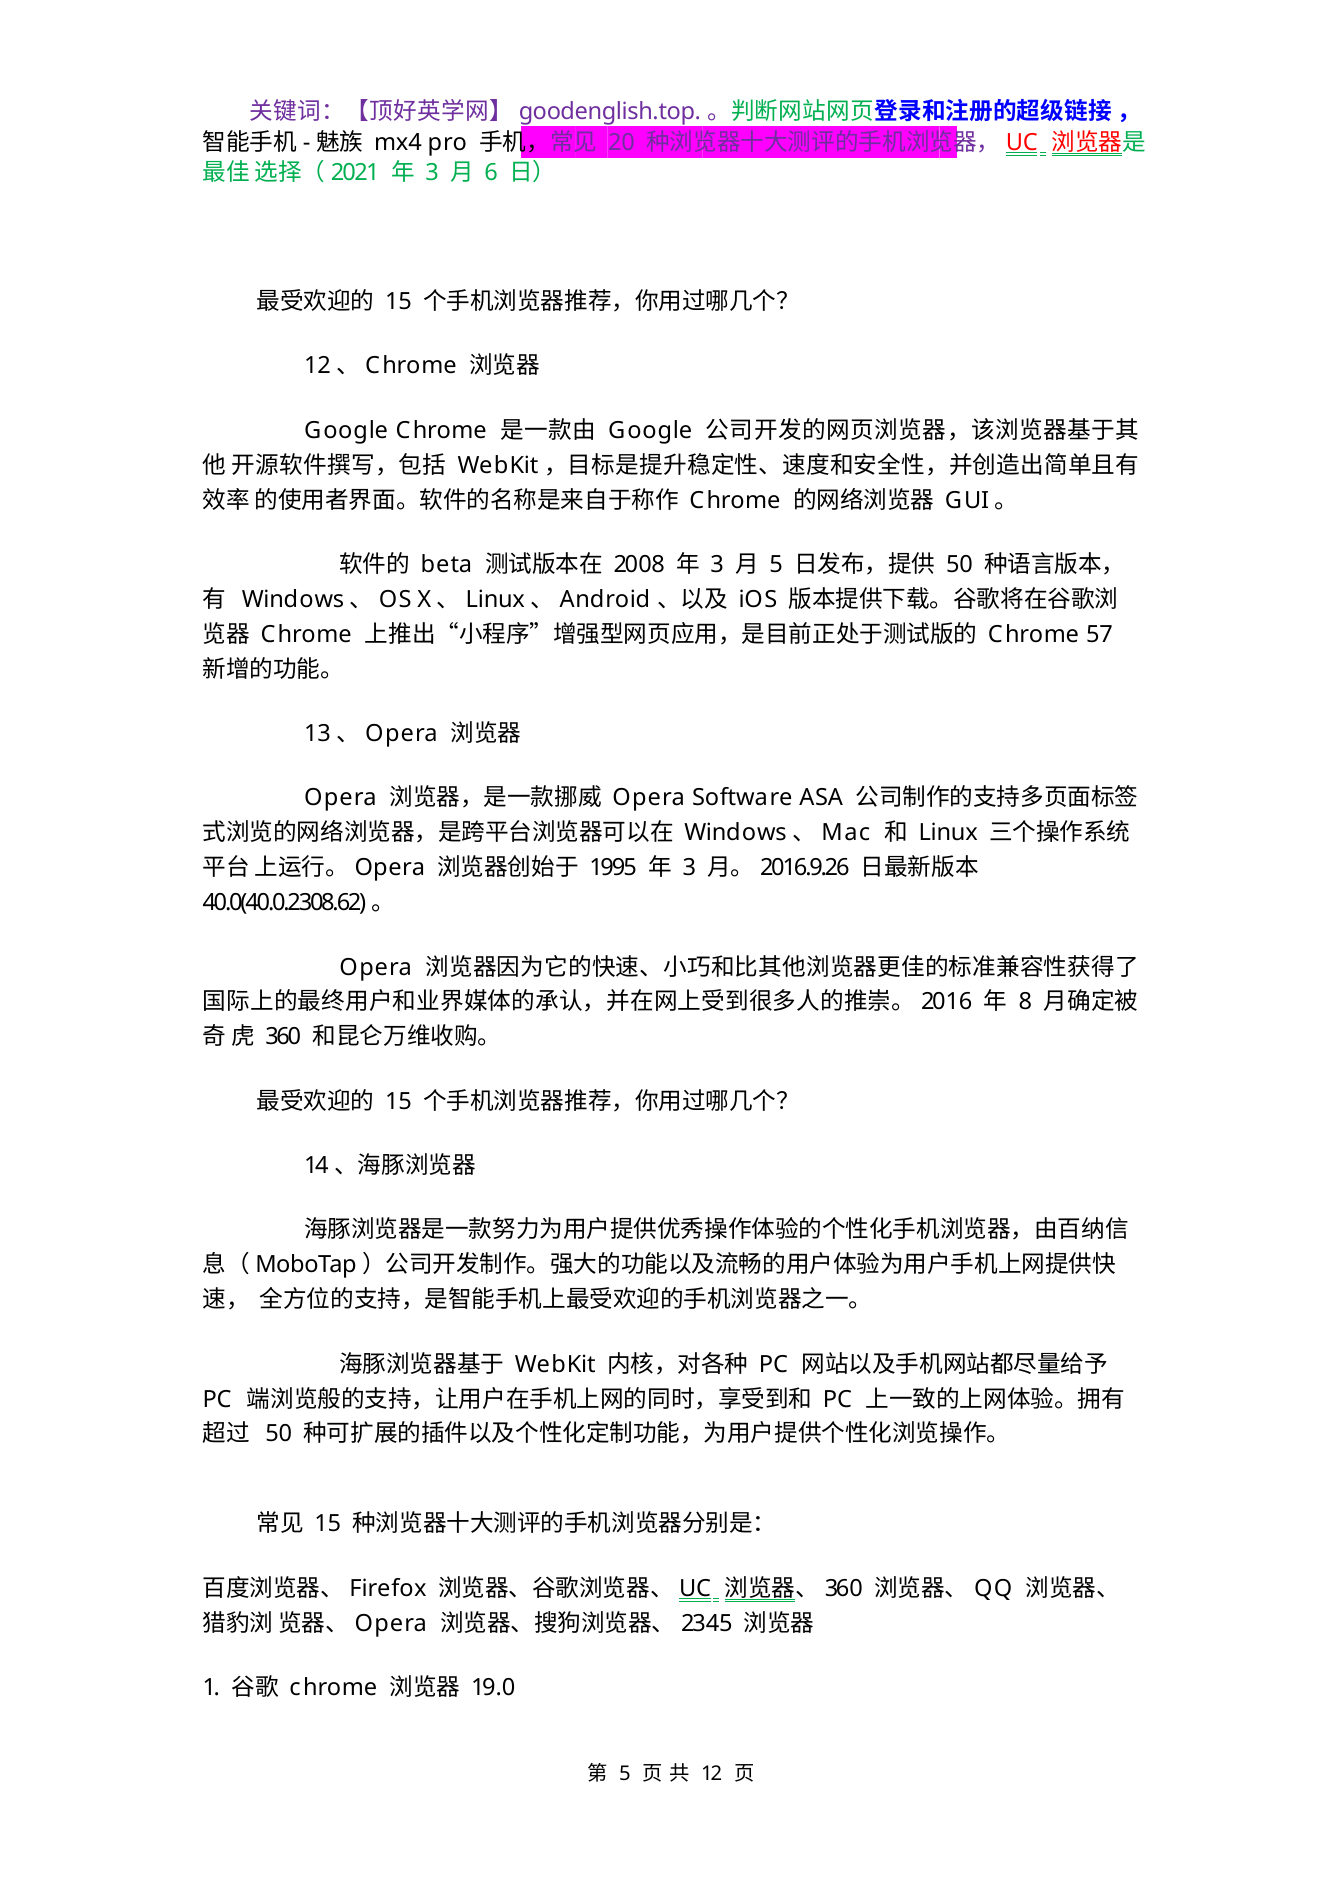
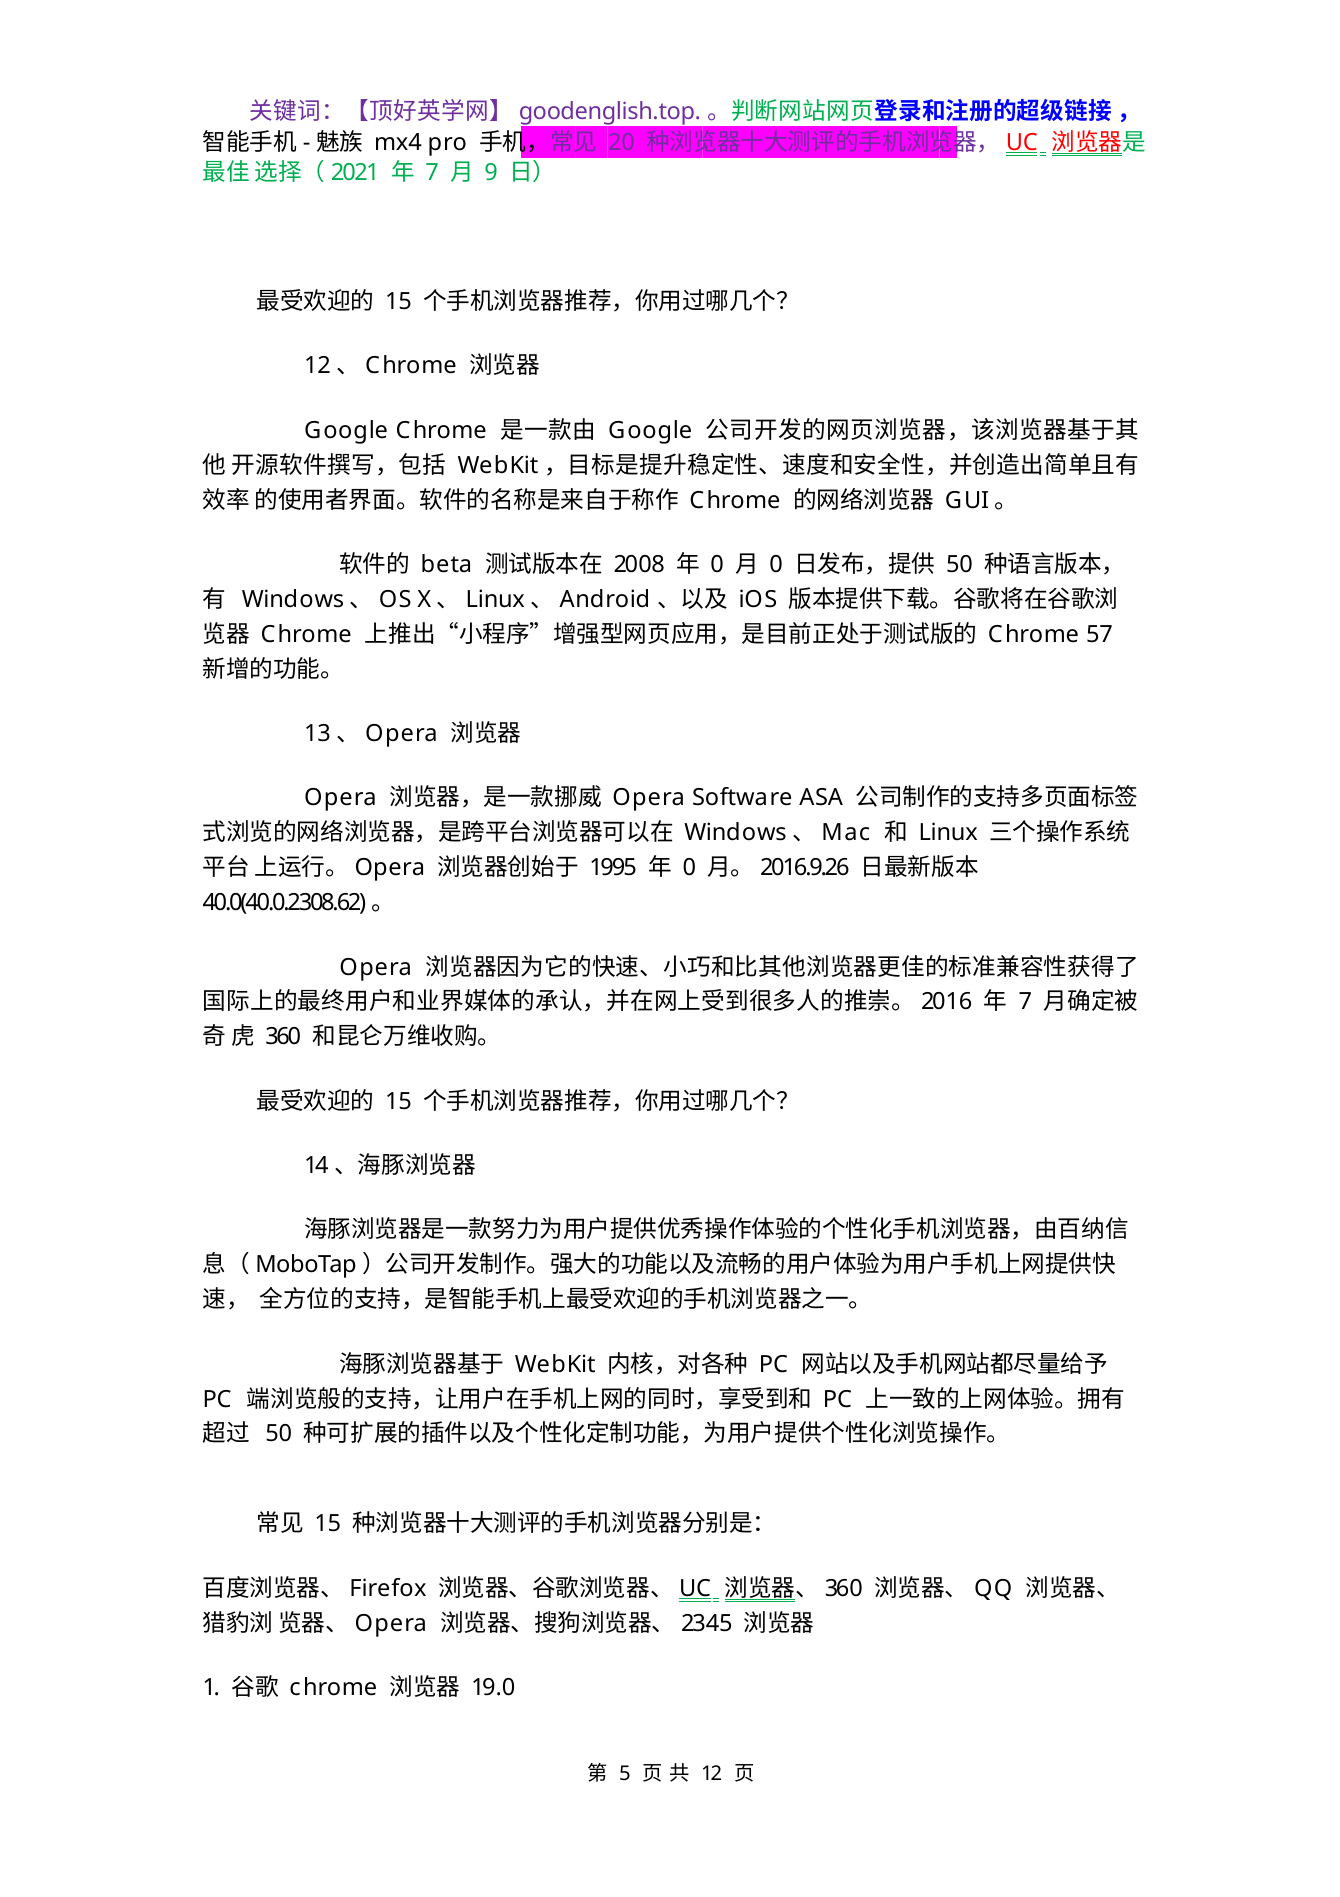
3: 3 -> 7 (432, 173)
6: 6 -> 9 (491, 173)
3: 3 -> 0 (717, 565)
5: 5 -> 0 (776, 565)
3: 3 -> 0 (689, 868)
8: 8 -> 7 (1025, 1002)
